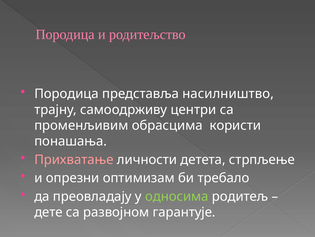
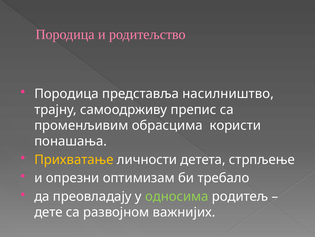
центри: центри -> препис (193, 109)
Прихватање colour: pink -> yellow (74, 159)
гарантује: гарантује -> важнијих (184, 212)
